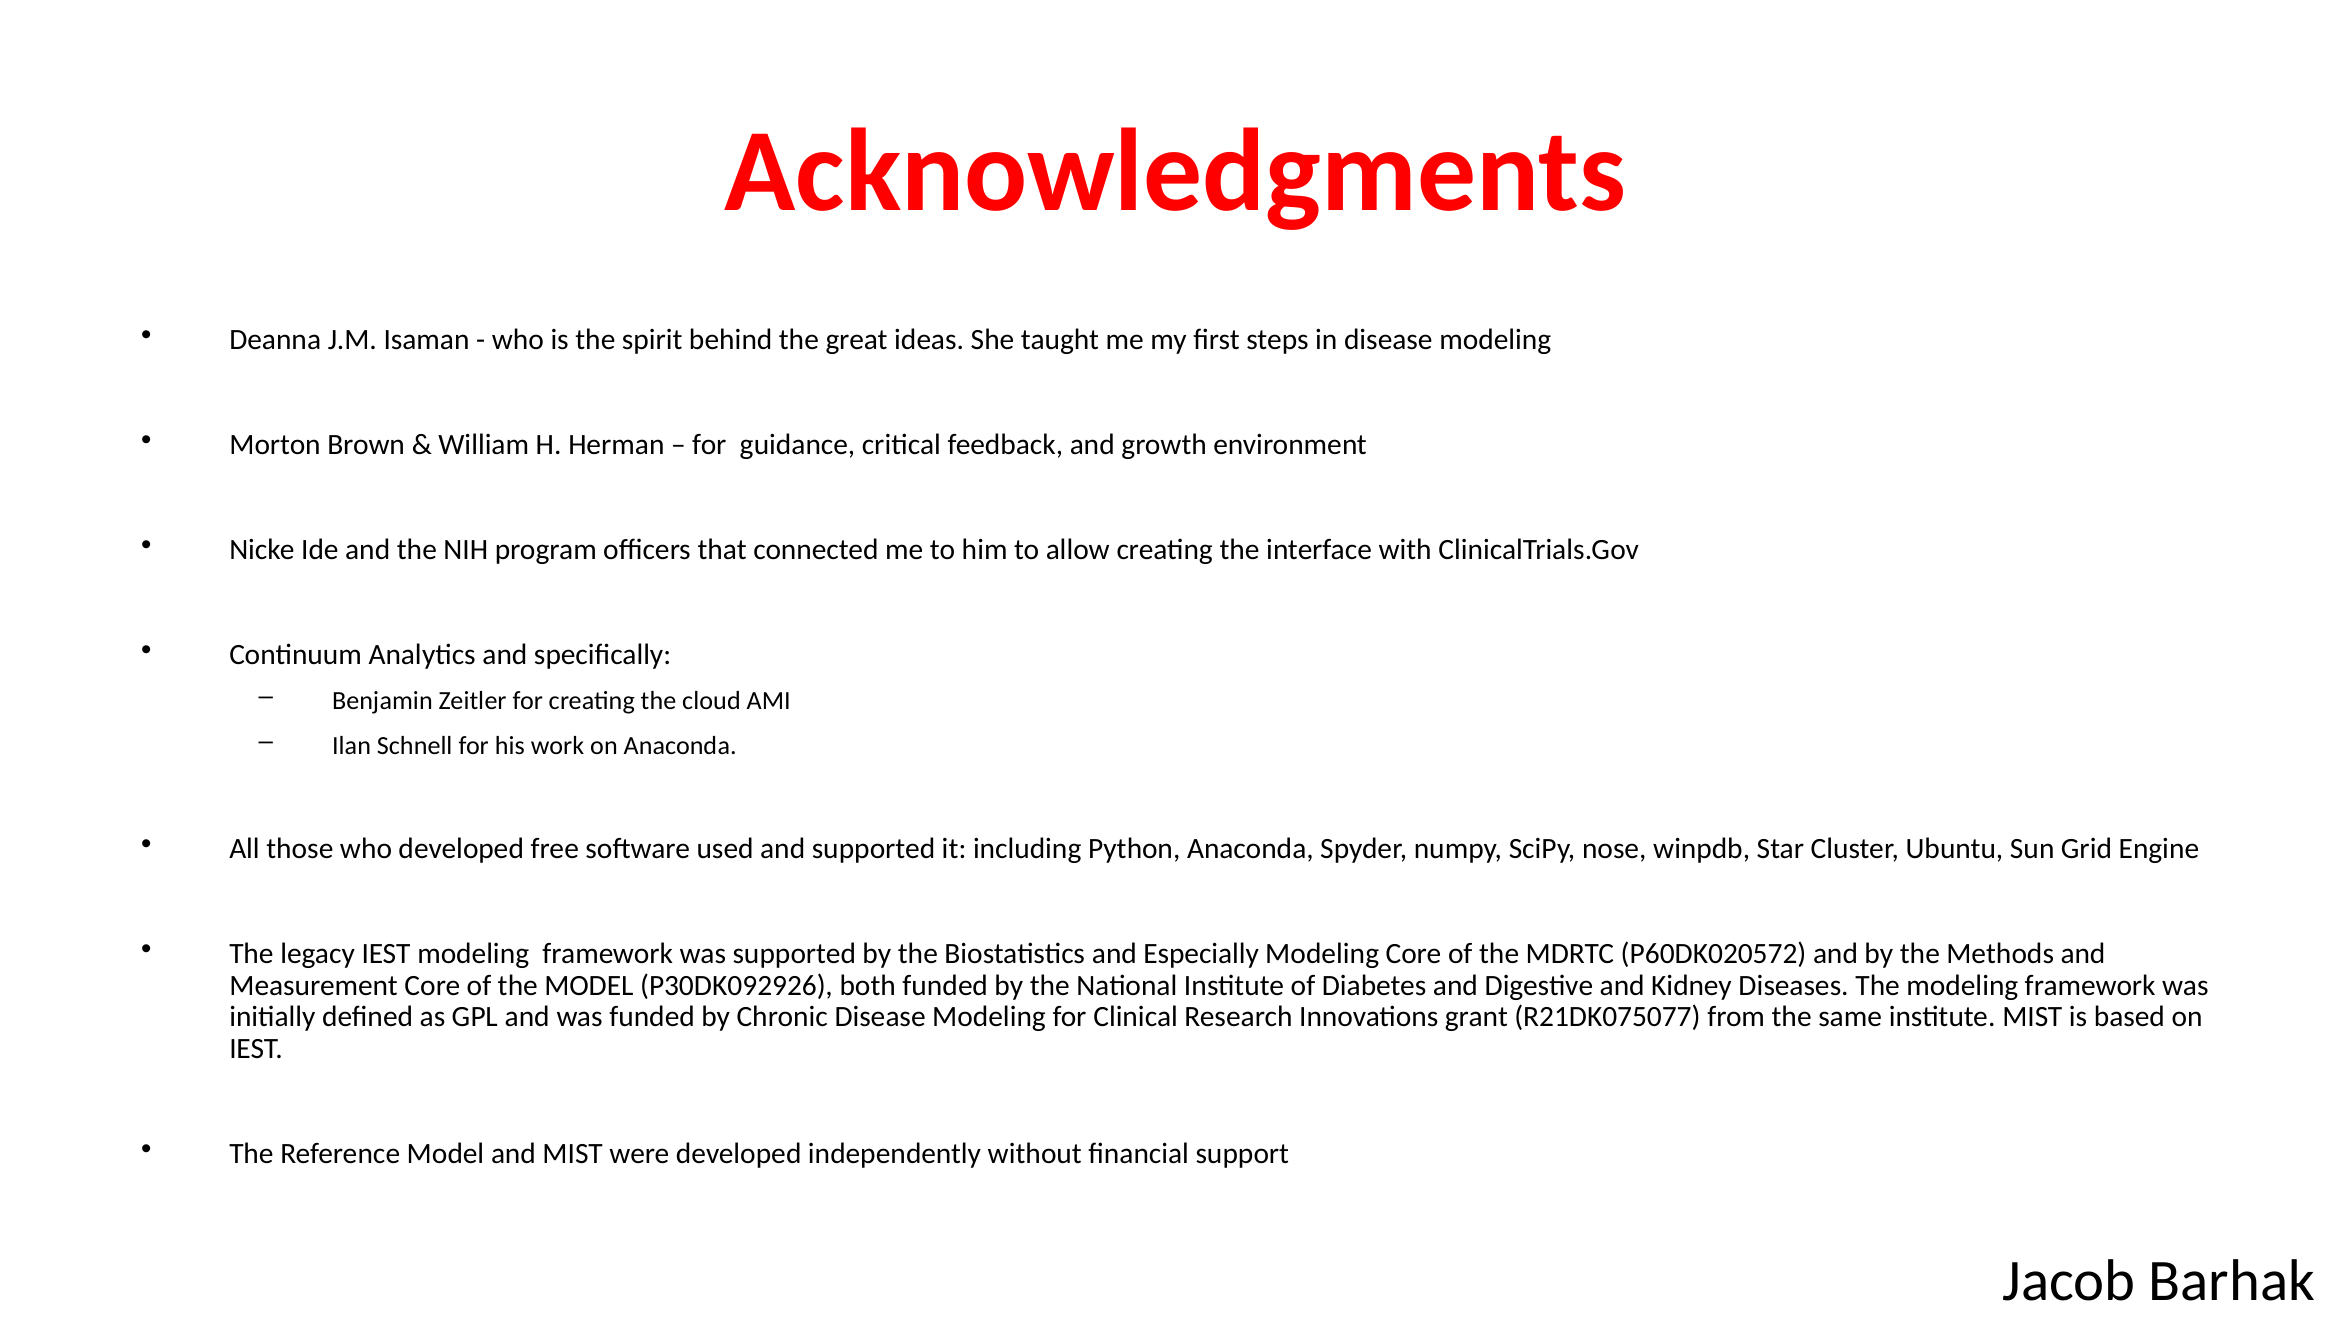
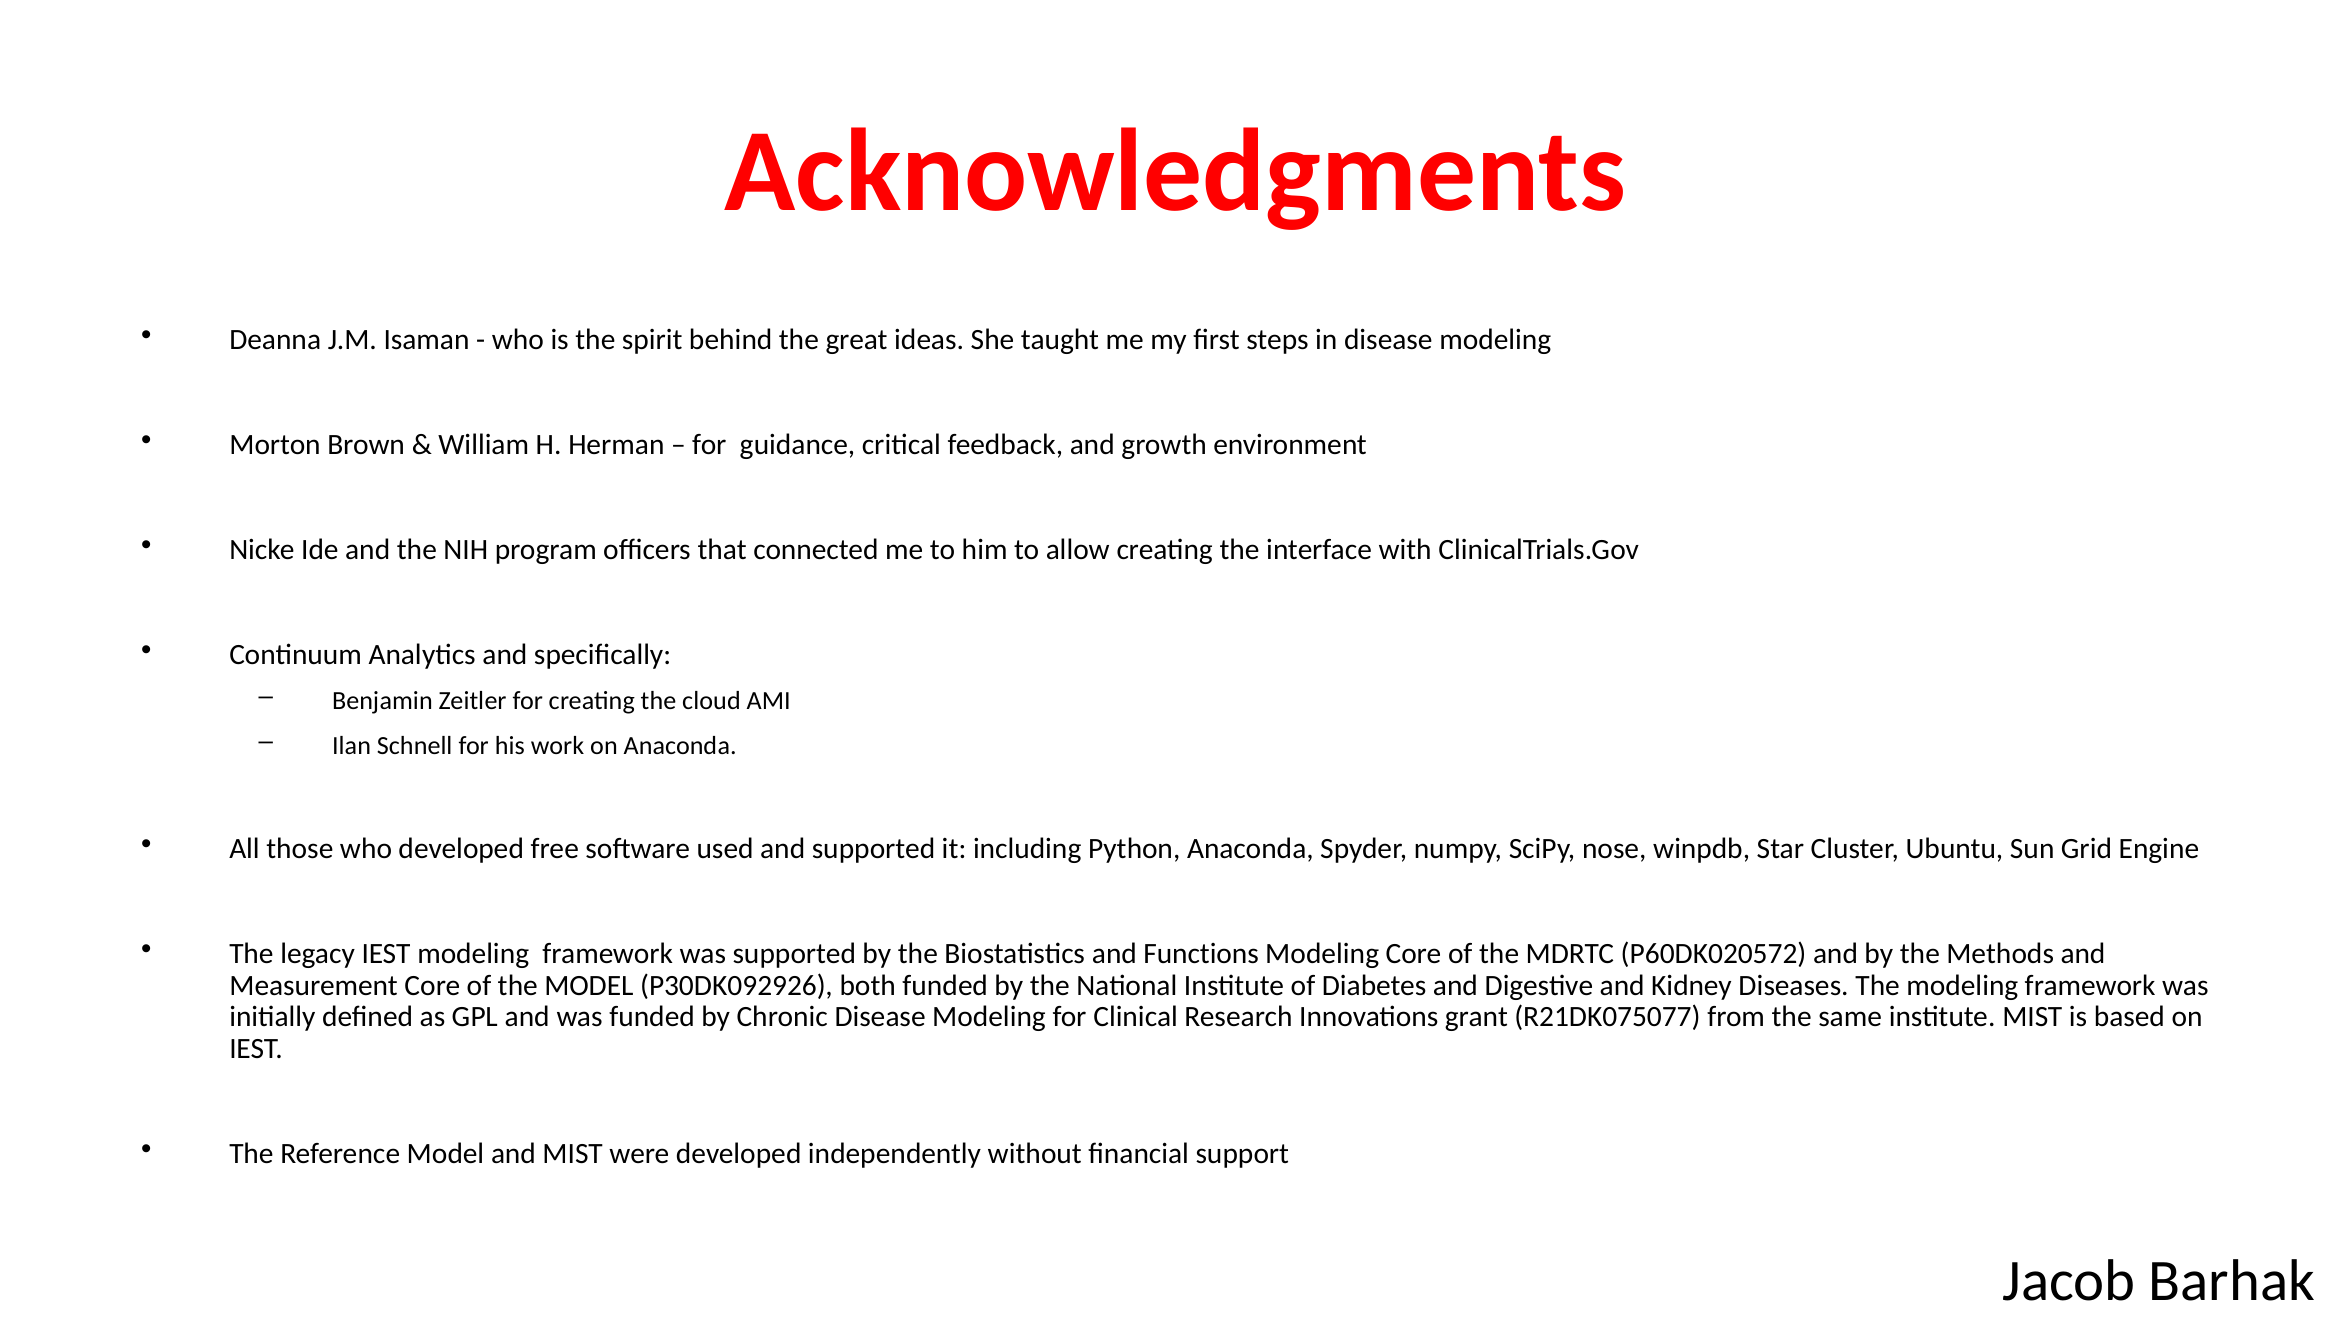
Especially: Especially -> Functions (1201, 954)
